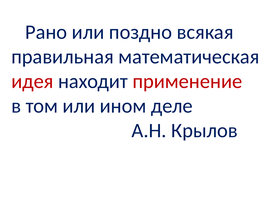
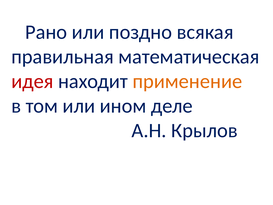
применение colour: red -> orange (187, 81)
